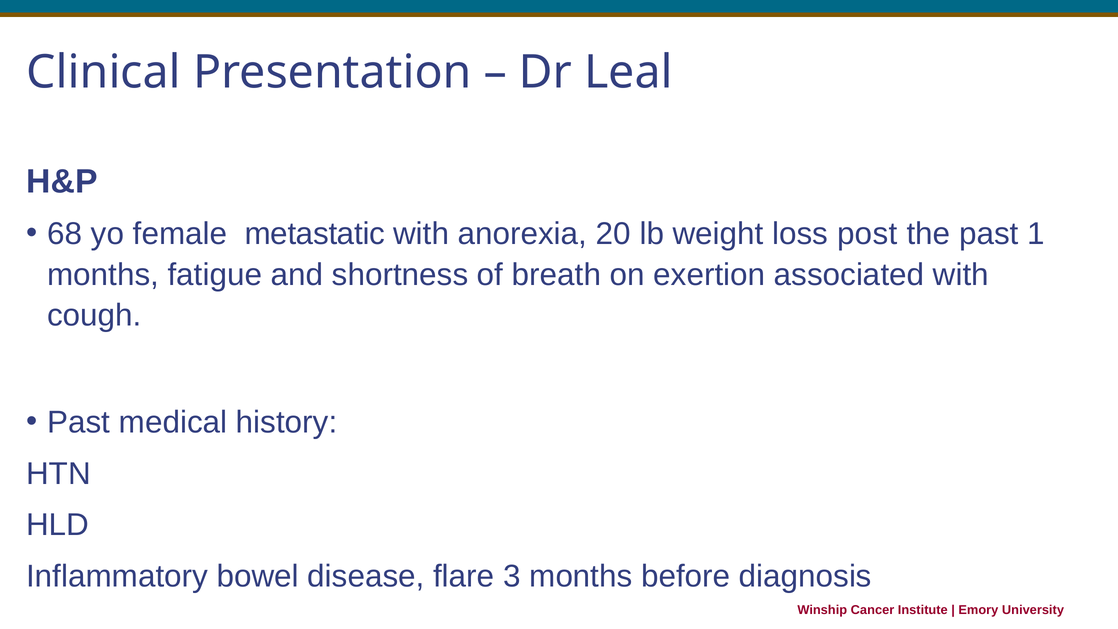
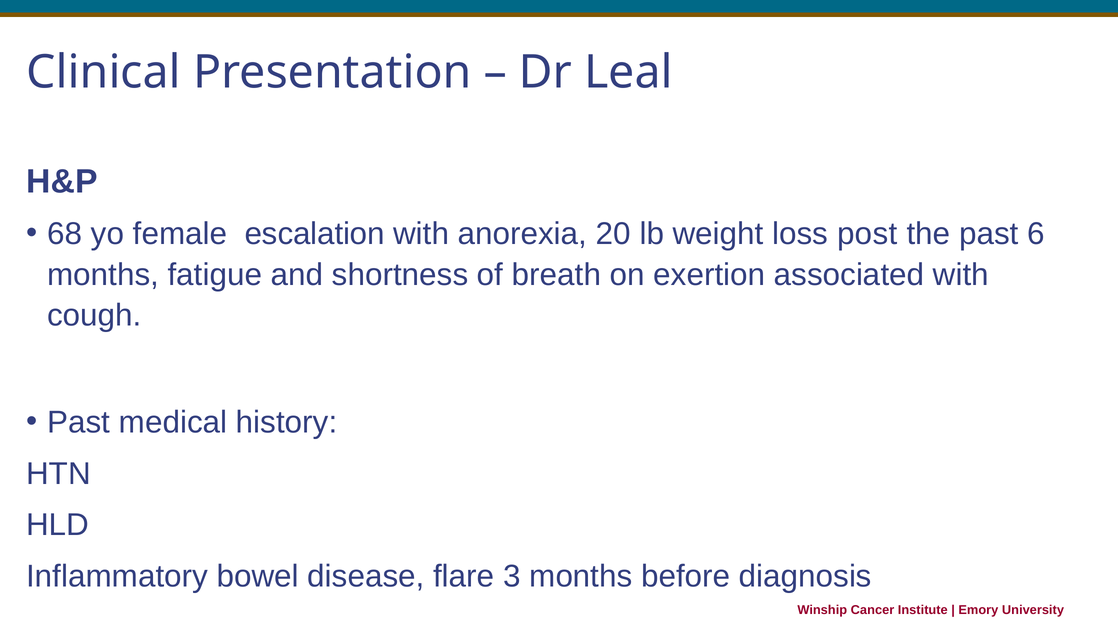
metastatic: metastatic -> escalation (315, 234)
1: 1 -> 6 (1036, 234)
